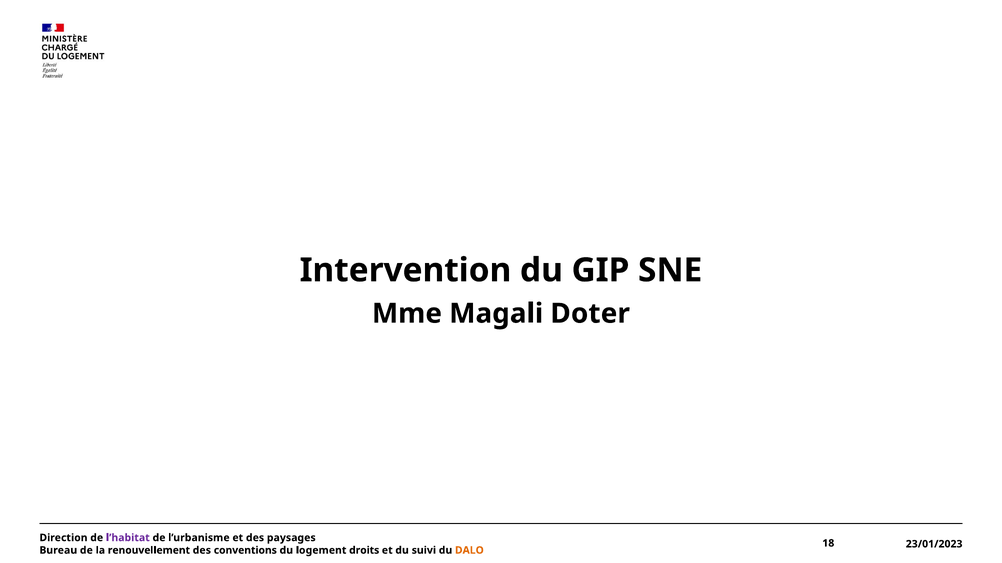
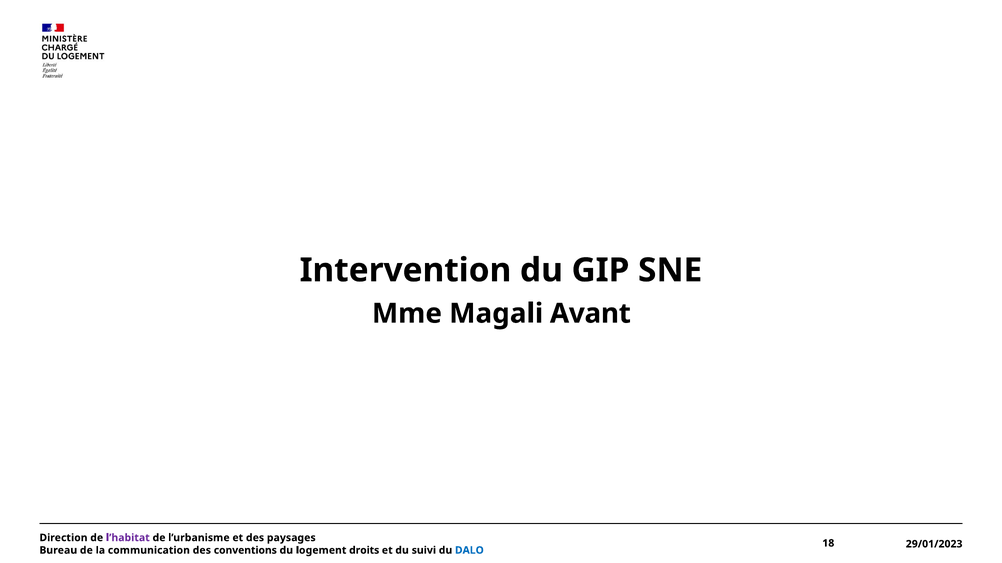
Doter: Doter -> Avant (590, 314)
23/01/2023: 23/01/2023 -> 29/01/2023 (934, 545)
renouvellement: renouvellement -> communication (149, 551)
DALO colour: orange -> blue (469, 551)
